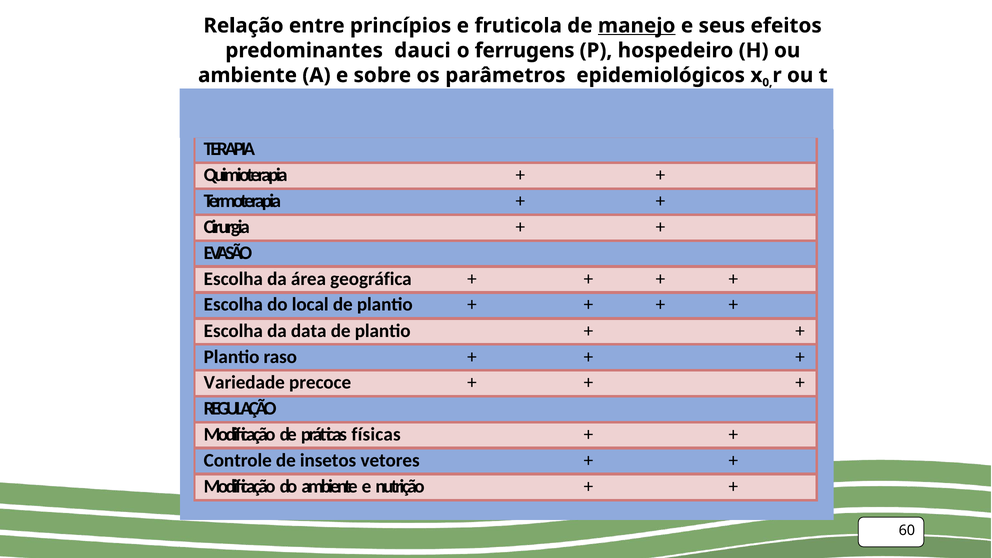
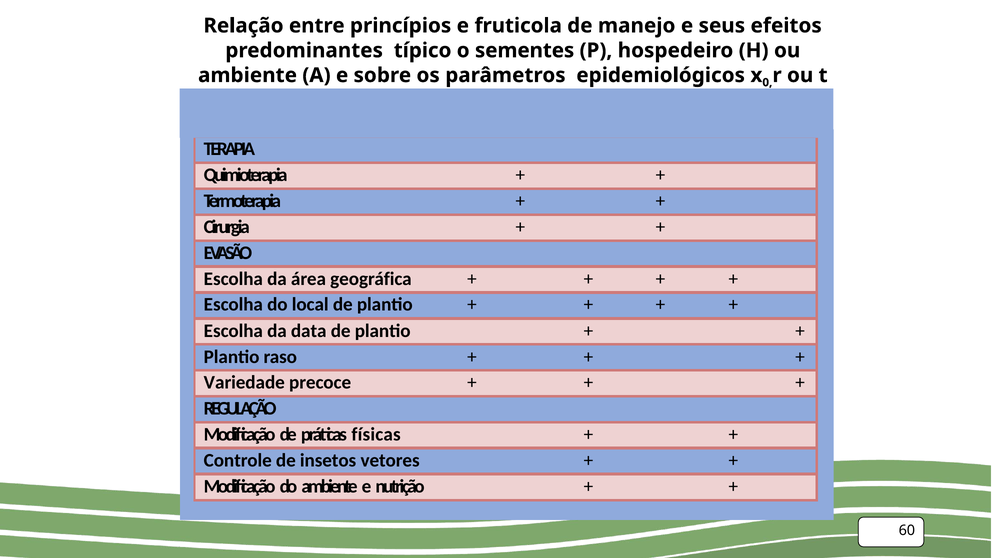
manejo underline: present -> none (637, 26)
dauci: dauci -> típico (423, 50)
ferrugens: ferrugens -> sementes (525, 50)
